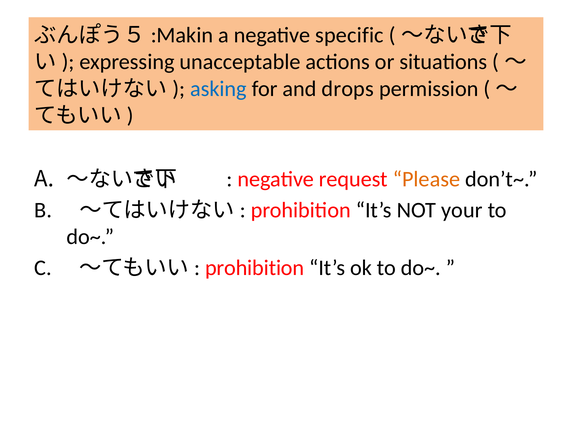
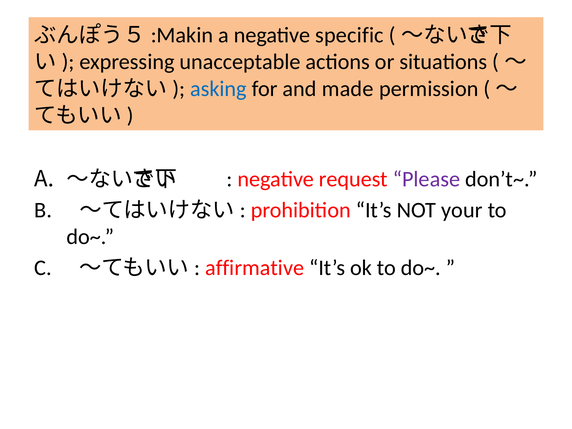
drops: drops -> made (348, 89)
Please colour: orange -> purple (426, 179)
prohibition: prohibition -> affirmative (255, 268)
